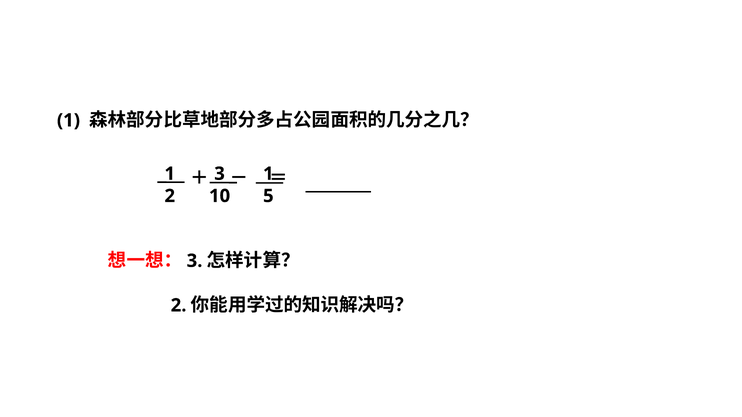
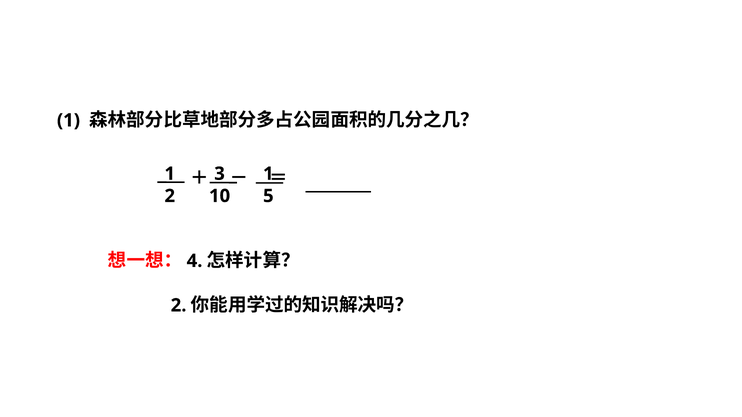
3: 3 -> 4 (195, 261)
